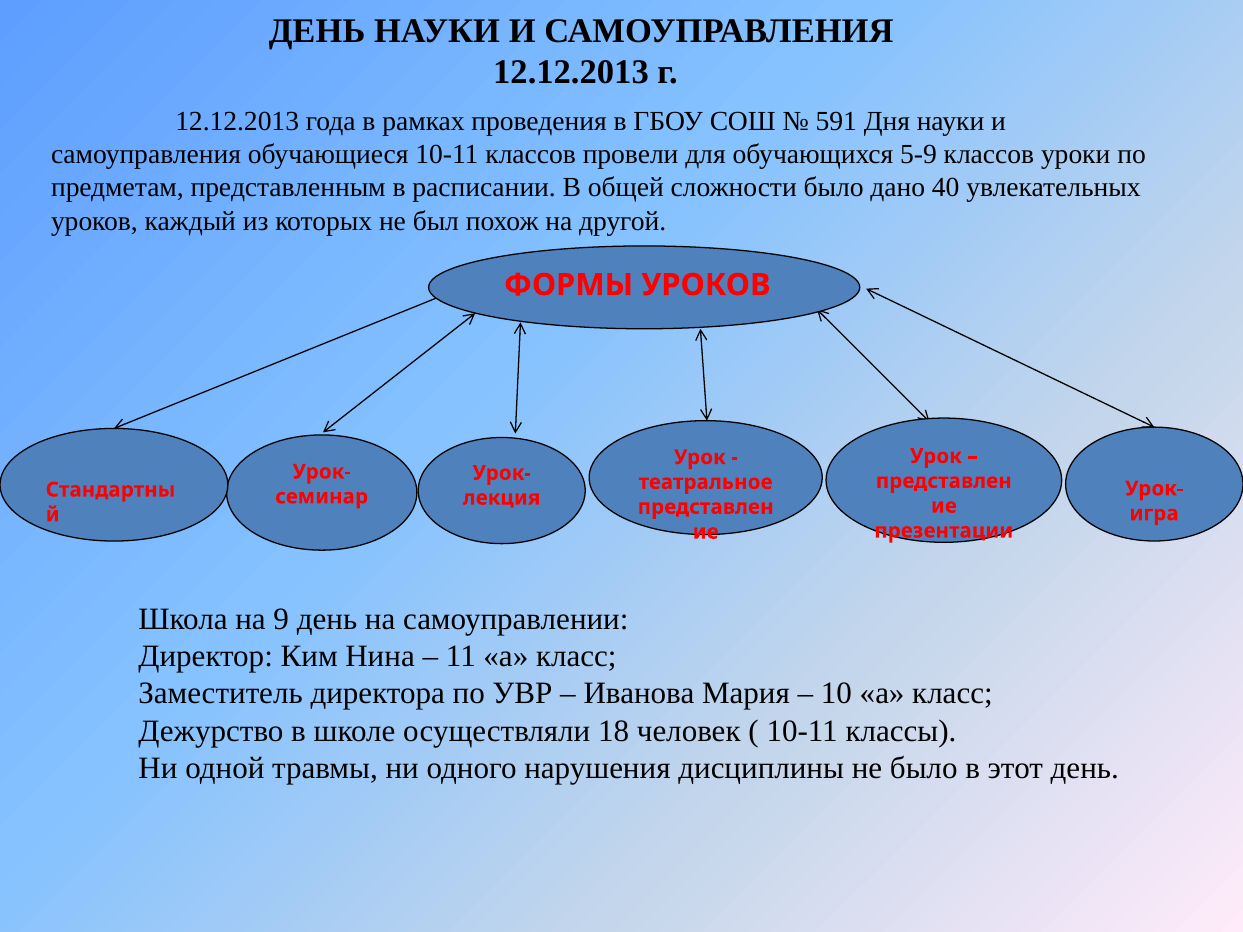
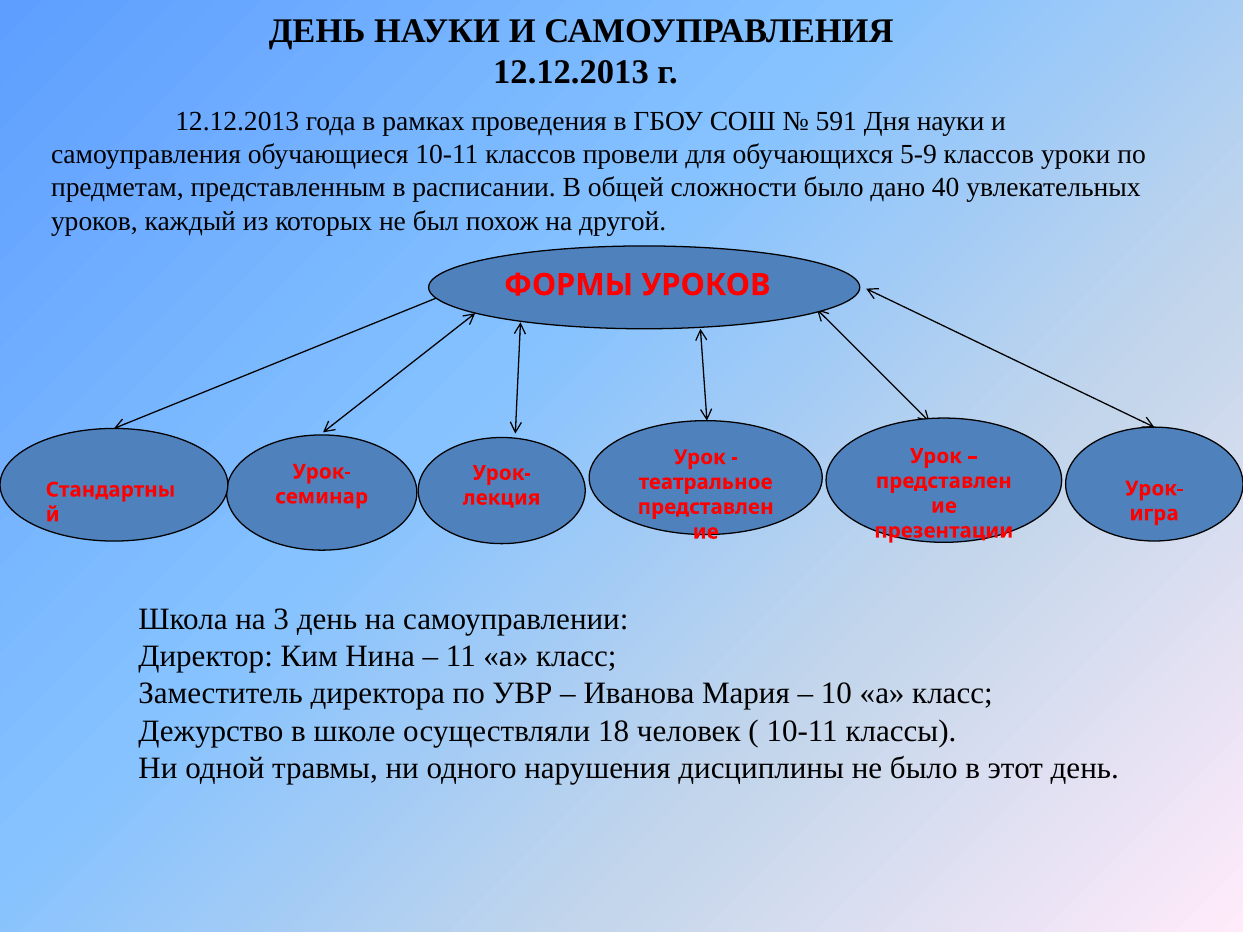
9: 9 -> 3 (281, 619)
